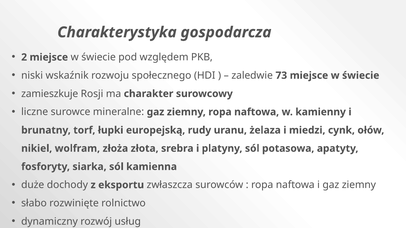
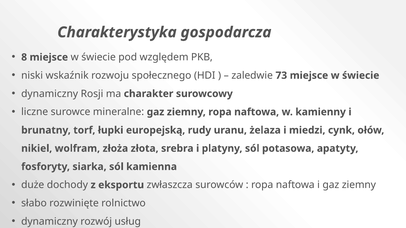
2: 2 -> 8 (24, 57)
zamieszkuje: zamieszkuje -> dynamiczny (50, 94)
